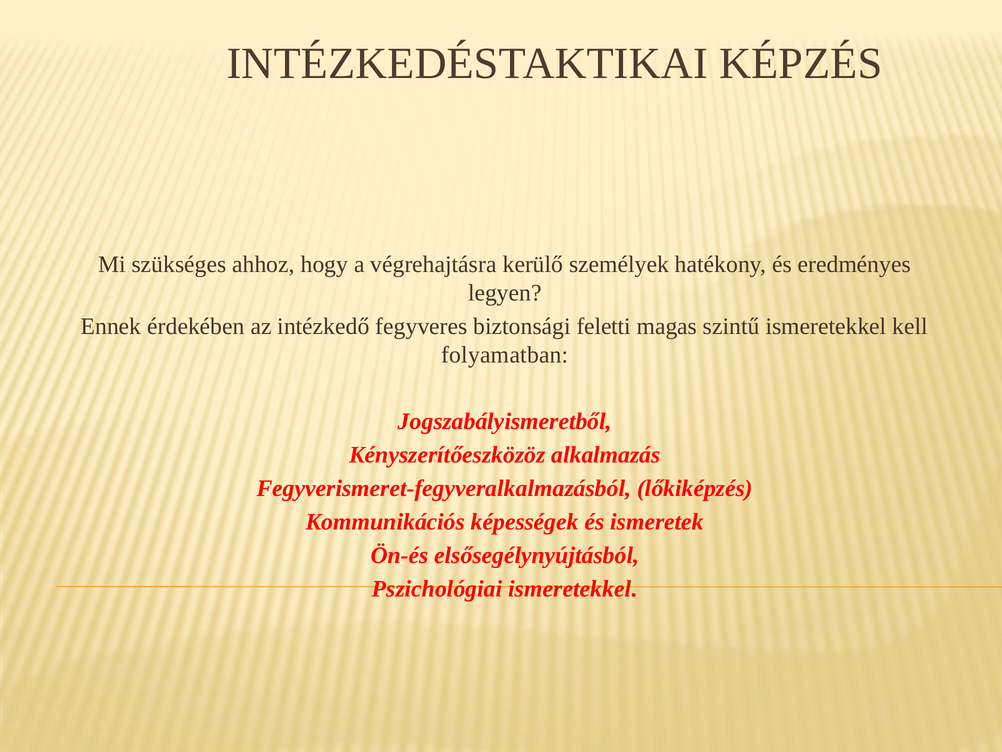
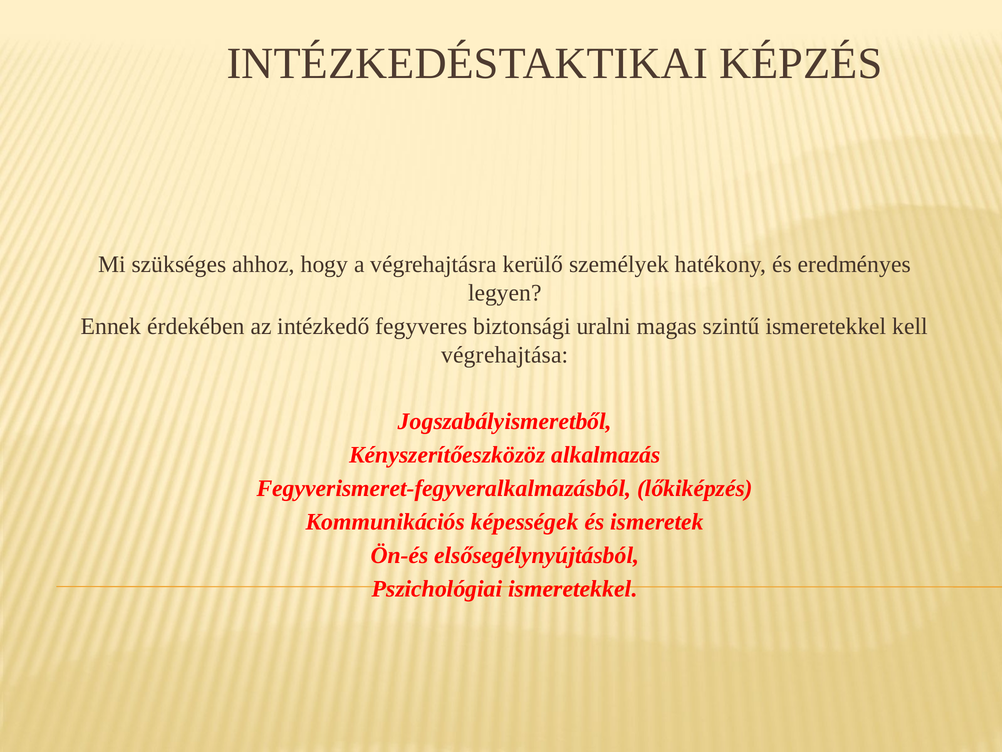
feletti: feletti -> uralni (604, 326)
folyamatban: folyamatban -> végrehajtása (505, 354)
